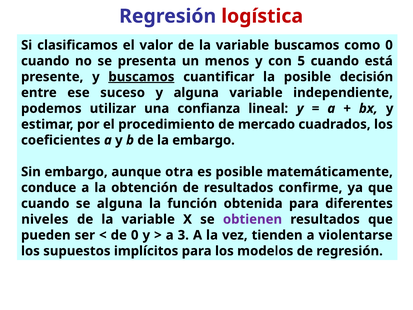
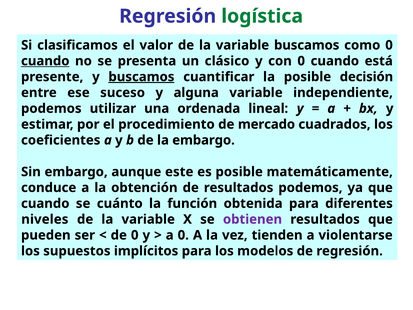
logística colour: red -> green (262, 16)
cuando underline: none -> present (45, 61)
menos: menos -> clásico (227, 61)
con 5: 5 -> 0 (301, 61)
confianza: confianza -> ordenada (209, 108)
otra: otra -> este (179, 172)
resultados confirme: confirme -> podemos (310, 188)
se alguna: alguna -> cuánto (120, 203)
a 3: 3 -> 0 (183, 235)
